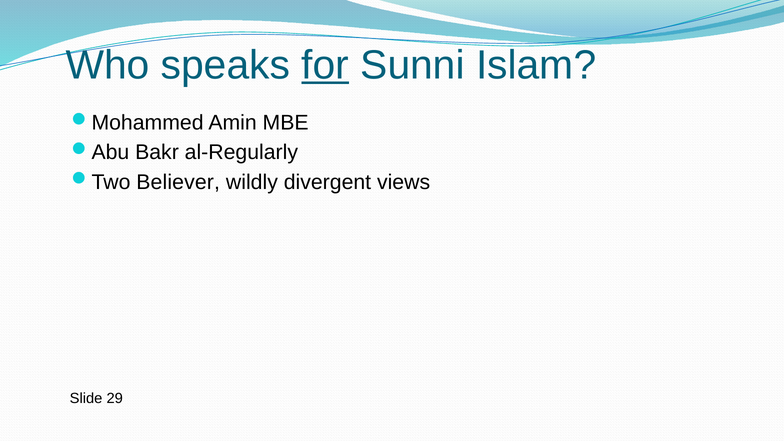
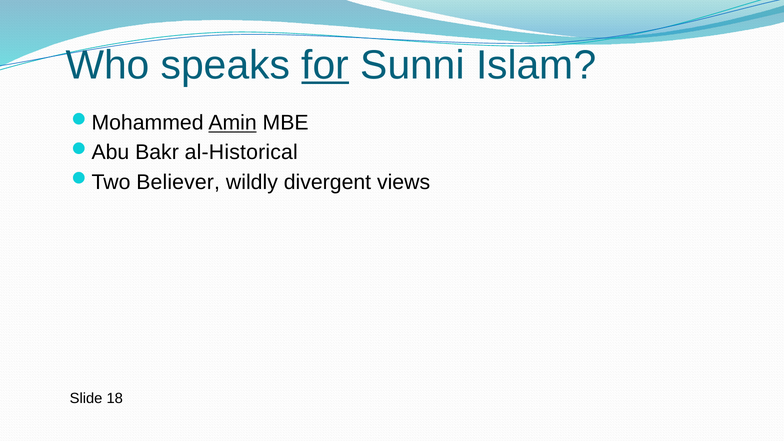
Amin underline: none -> present (233, 123)
al-Regularly: al-Regularly -> al-Historical (241, 152)
29: 29 -> 18 (115, 398)
